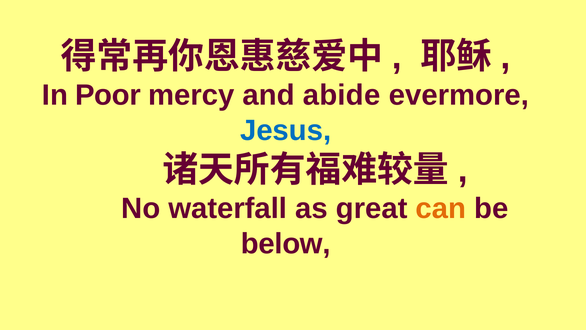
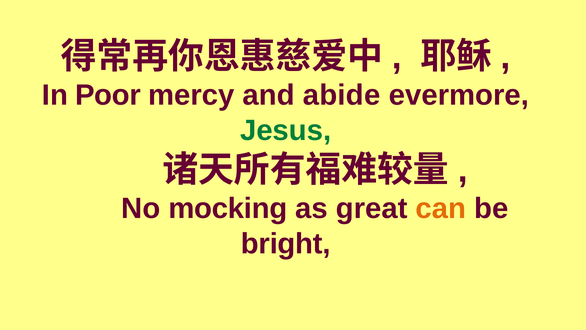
Jesus colour: blue -> green (286, 130)
waterfall: waterfall -> mocking (228, 208)
below: below -> bright (286, 244)
